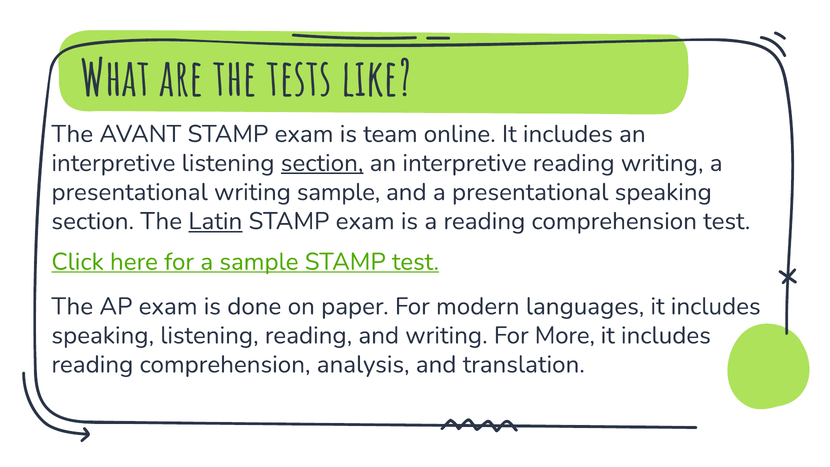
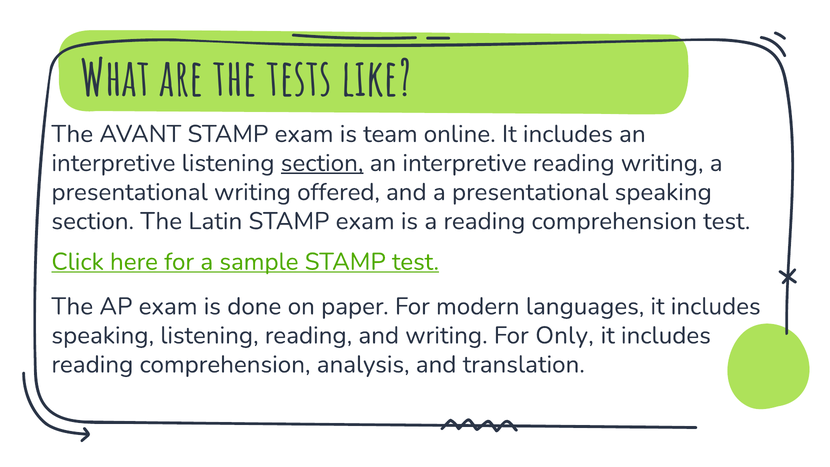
writing sample: sample -> offered (339, 192)
Latin underline: present -> none (215, 221)
More: More -> Only (565, 335)
